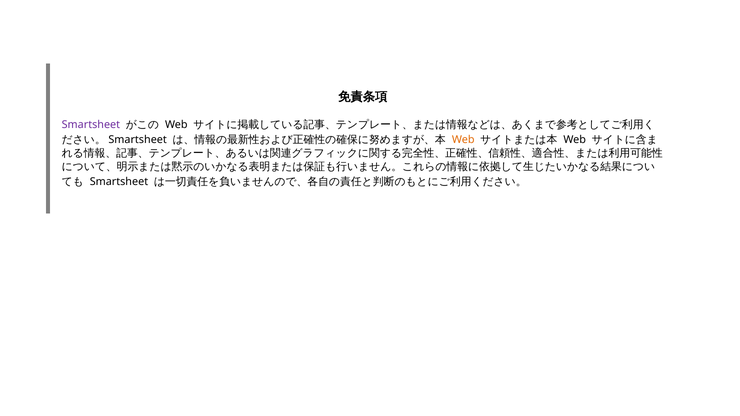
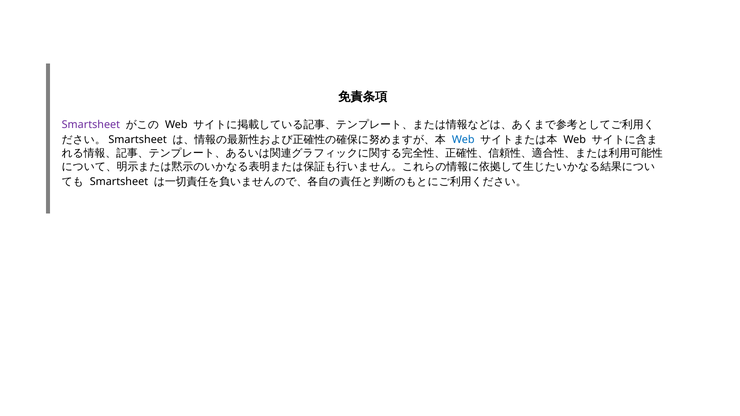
Web colour: orange -> blue (463, 140)
